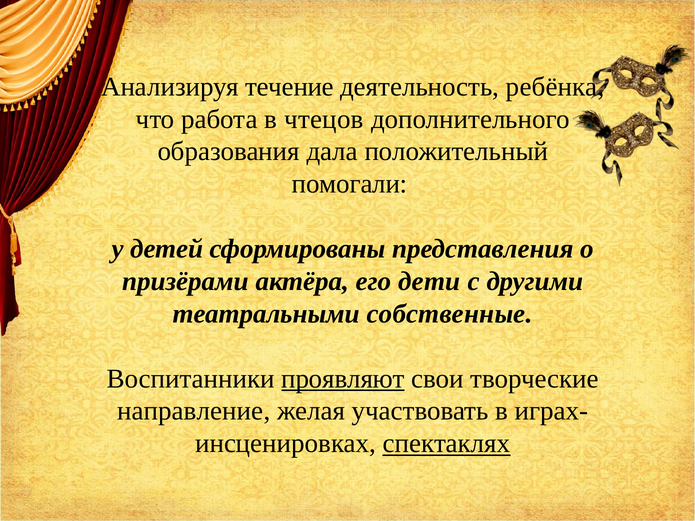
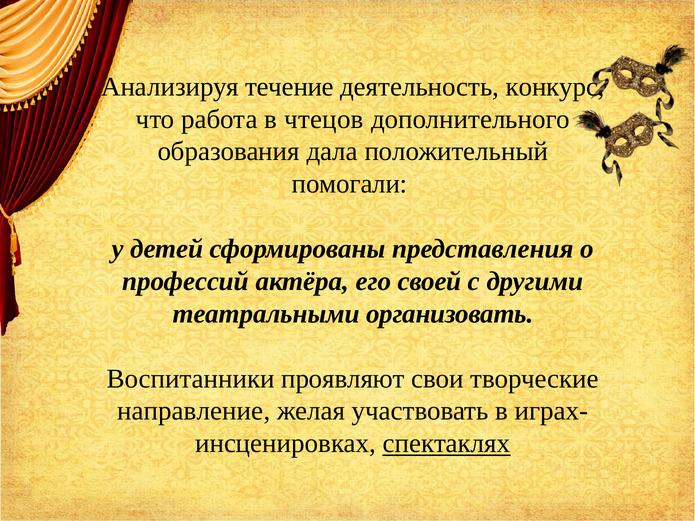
ребёнка: ребёнка -> конкурс (555, 87)
призёрами: призёрами -> профессий (186, 281)
дети: дети -> своей (430, 281)
собственные: собственные -> организовать (450, 314)
проявляют underline: present -> none (343, 379)
